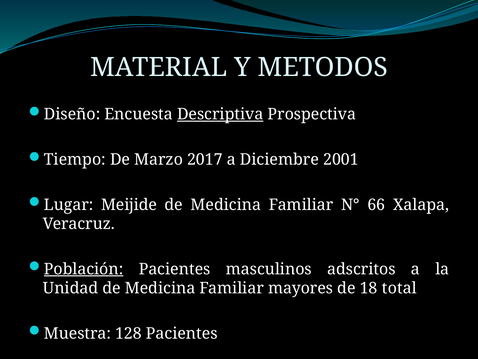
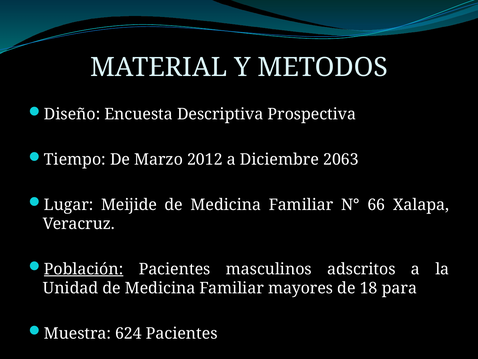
Descriptiva underline: present -> none (220, 114)
2017: 2017 -> 2012 (205, 159)
2001: 2001 -> 2063 (341, 159)
total: total -> para (399, 288)
128: 128 -> 624 (128, 333)
